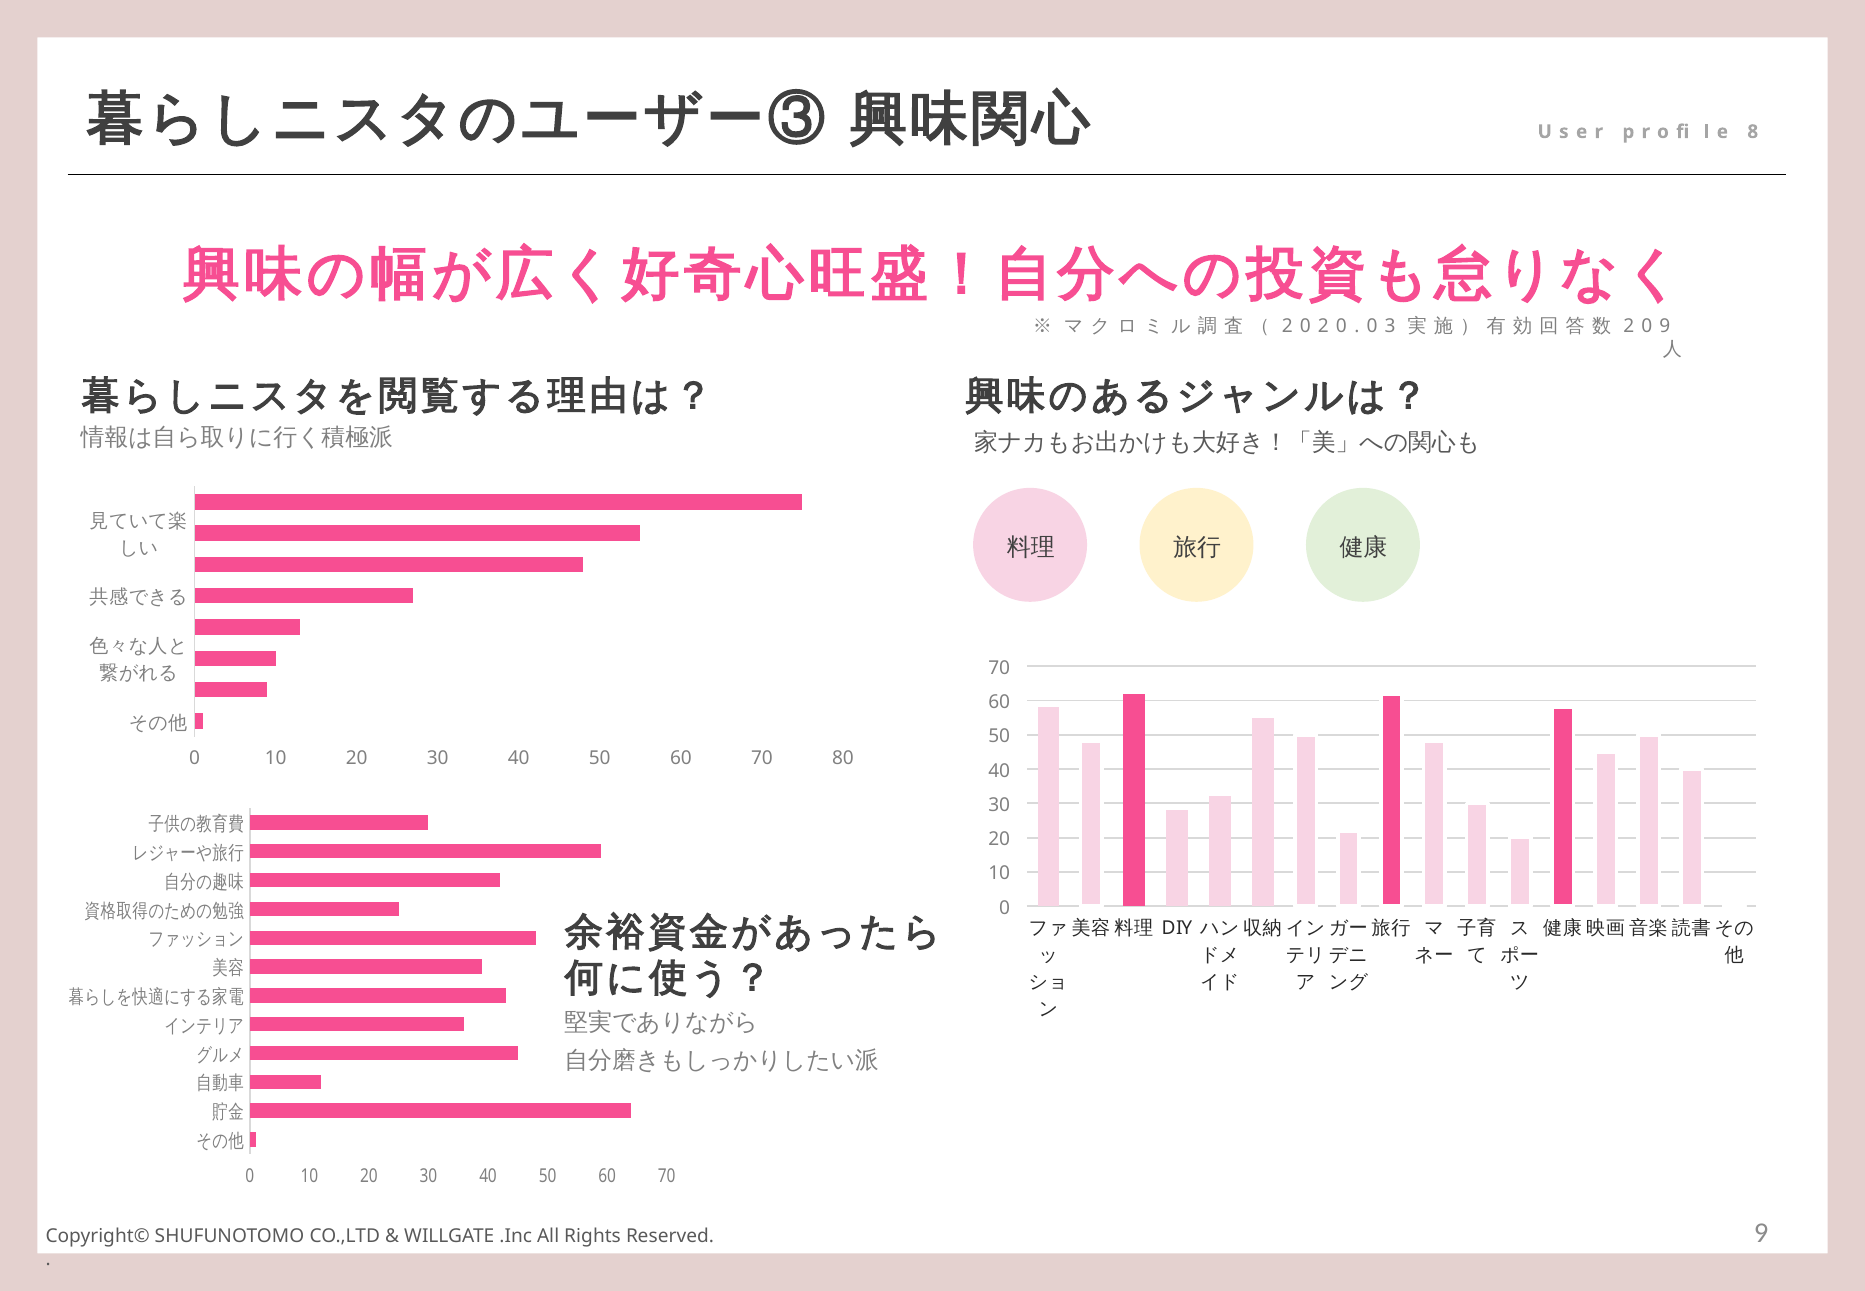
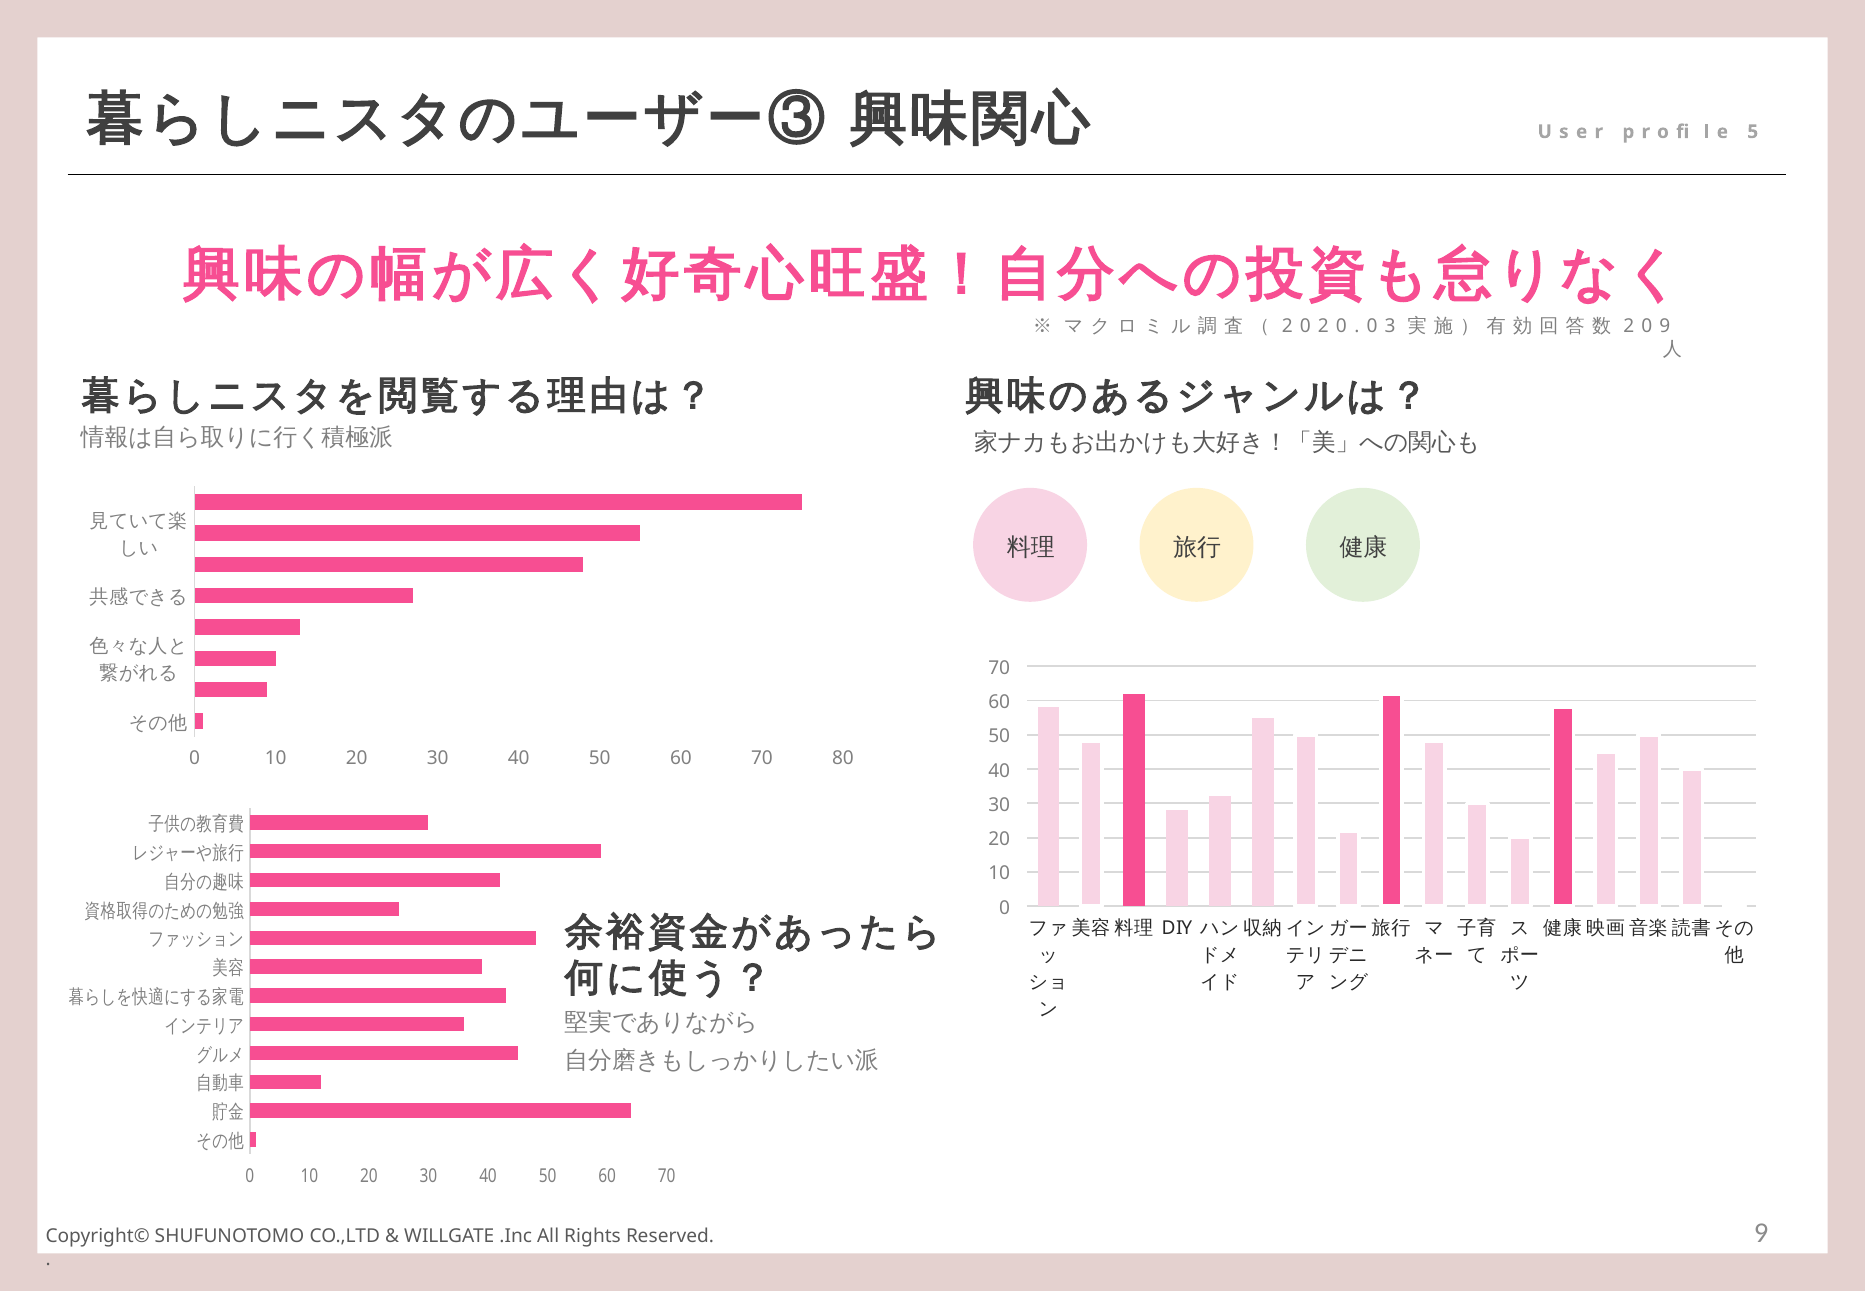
8: 8 -> 5 (1753, 132)
